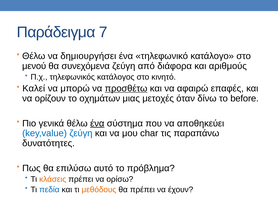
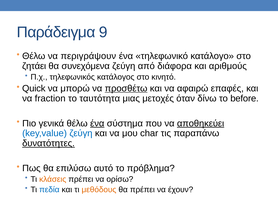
7: 7 -> 9 (103, 32)
δημιουργήσει: δημιουργήσει -> περιγράψουν (88, 56)
μενού: μενού -> ζητάει (34, 66)
Καλεί: Καλεί -> Quick (34, 89)
ορίζουν: ορίζουν -> fraction (50, 99)
οχημάτων: οχημάτων -> ταυτότητα (100, 99)
αποθηκεύει underline: none -> present (201, 124)
δυνατότητες underline: none -> present (48, 144)
